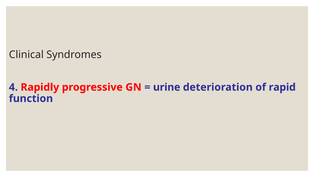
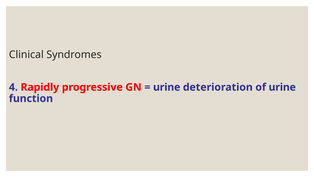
of rapid: rapid -> urine (282, 87)
